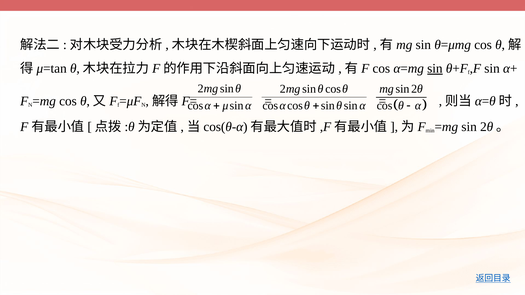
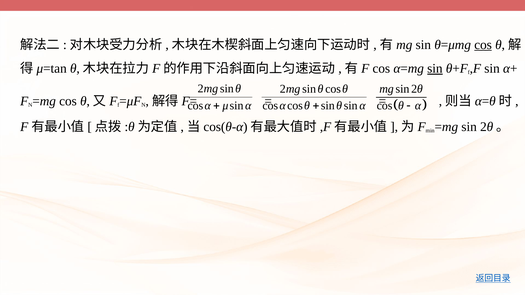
cos underline: none -> present (483, 45)
